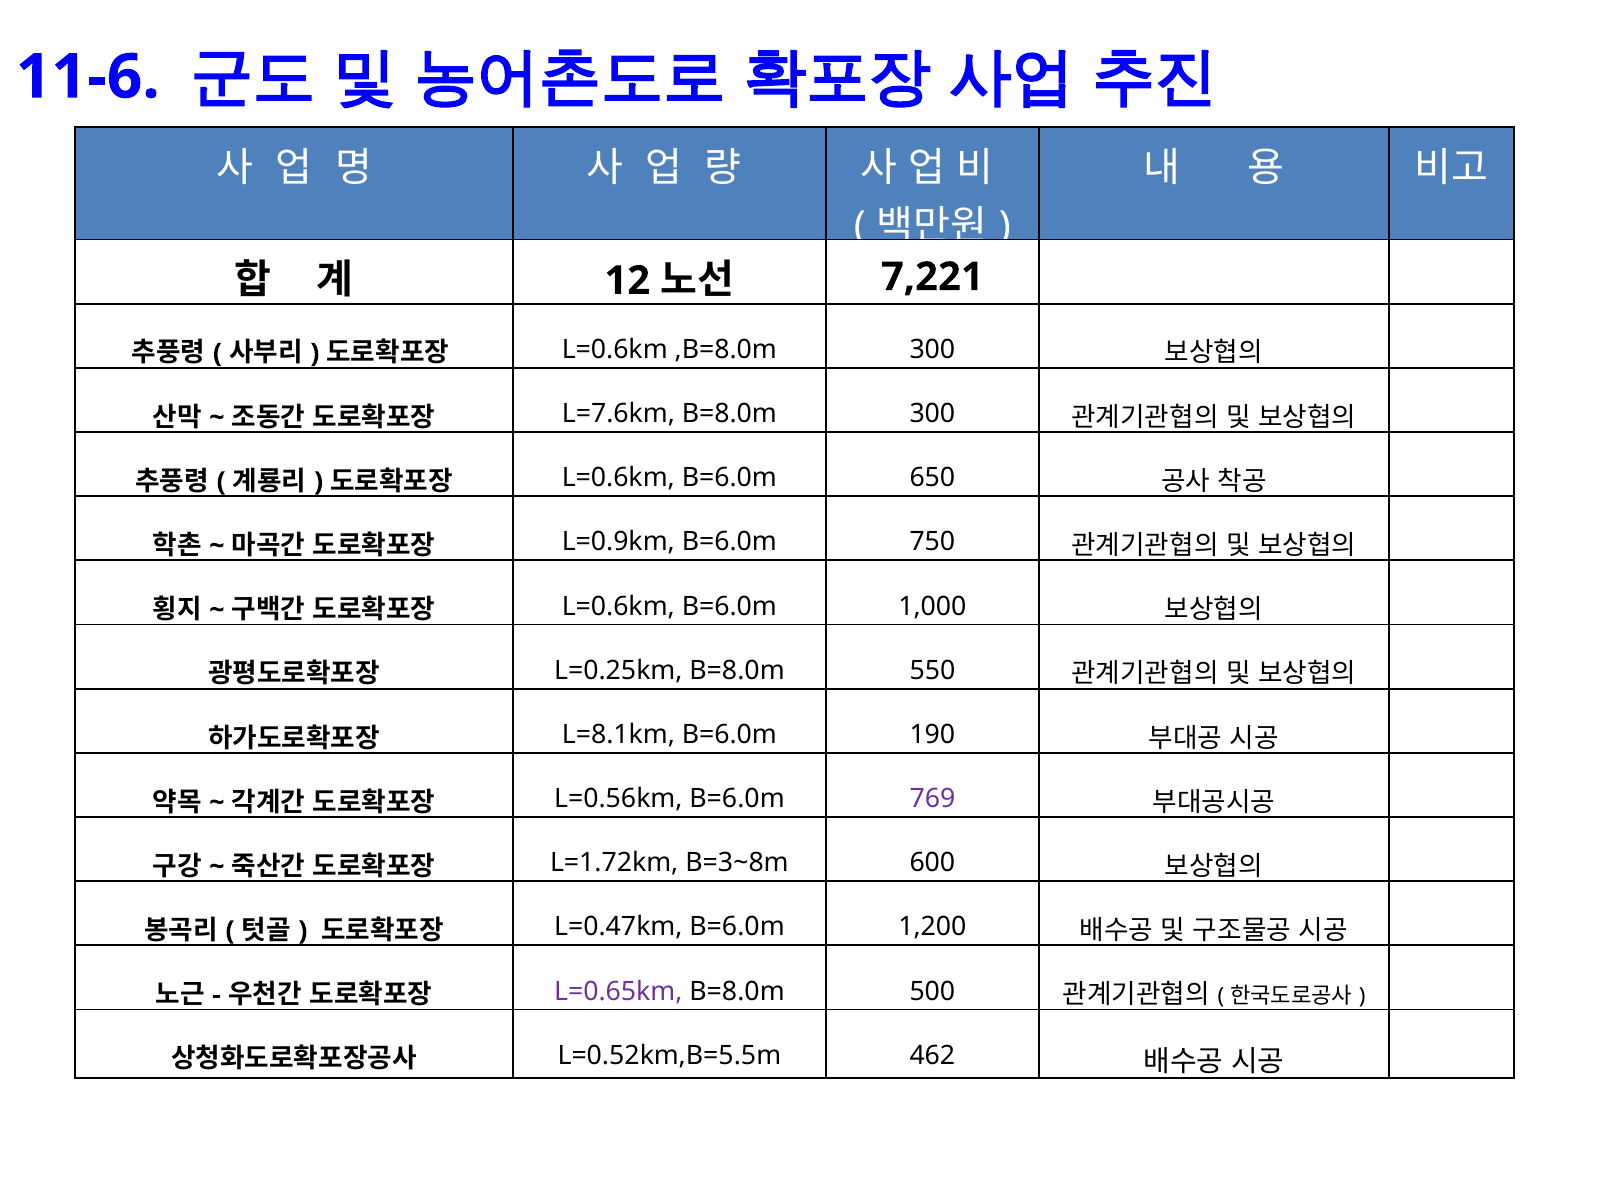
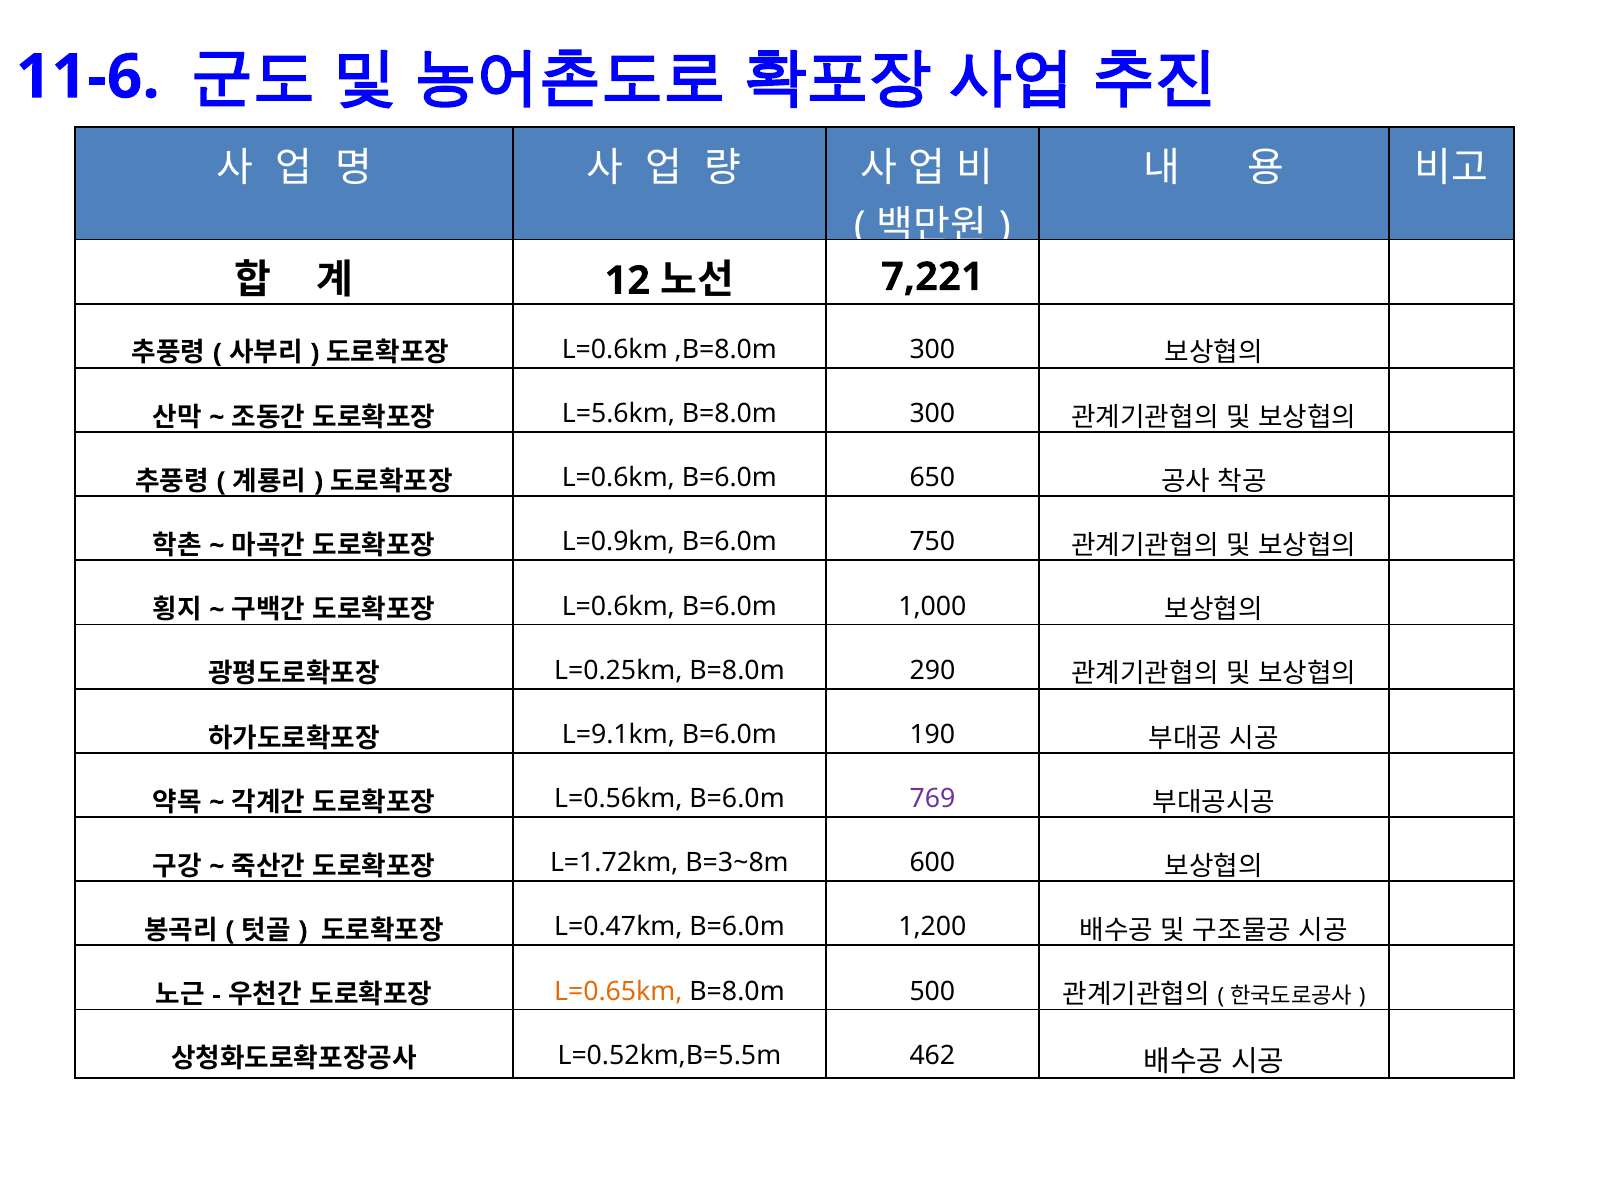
L=7.6km: L=7.6km -> L=5.6km (618, 414)
550: 550 -> 290 (932, 670)
L=8.1km: L=8.1km -> L=9.1km (618, 734)
L=0.65km colour: purple -> orange (618, 991)
